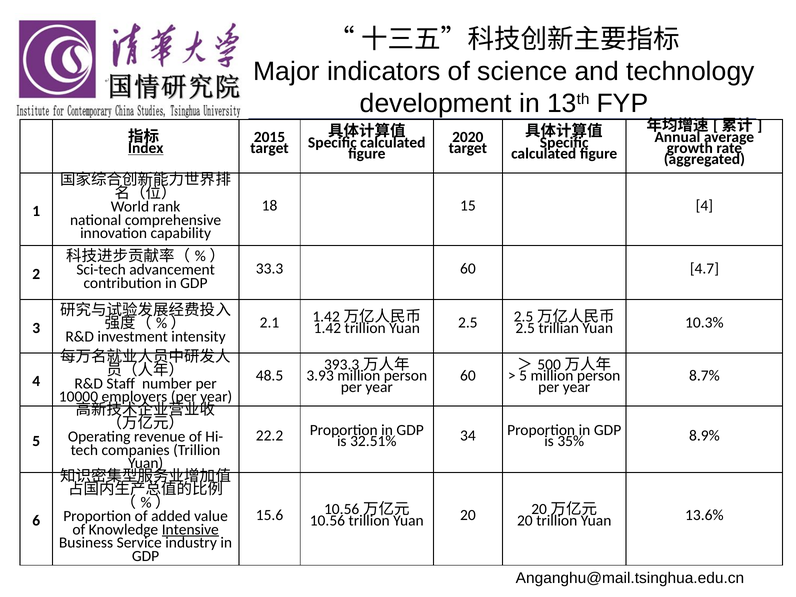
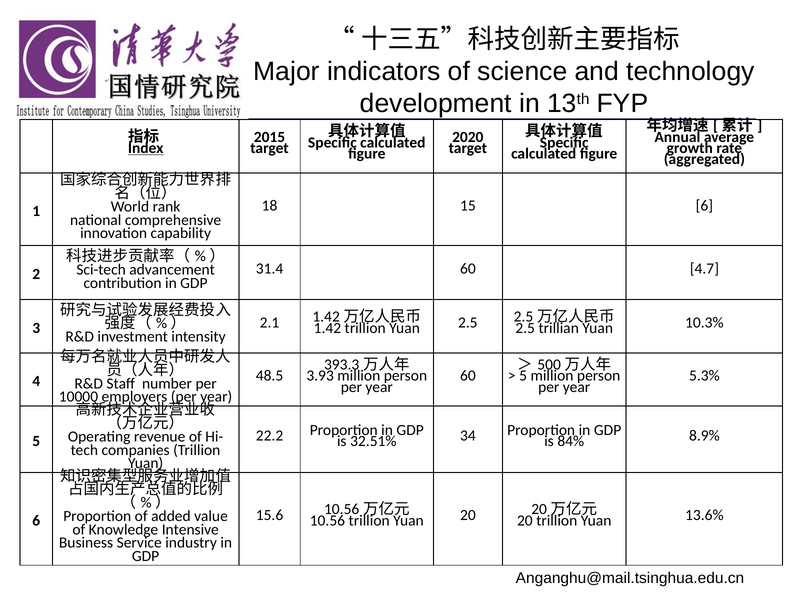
15 4: 4 -> 6 (704, 206)
33.3: 33.3 -> 31.4 (270, 269)
8.7%: 8.7% -> 5.3% (704, 376)
35%: 35% -> 84% (571, 441)
Intensive underline: present -> none (190, 529)
